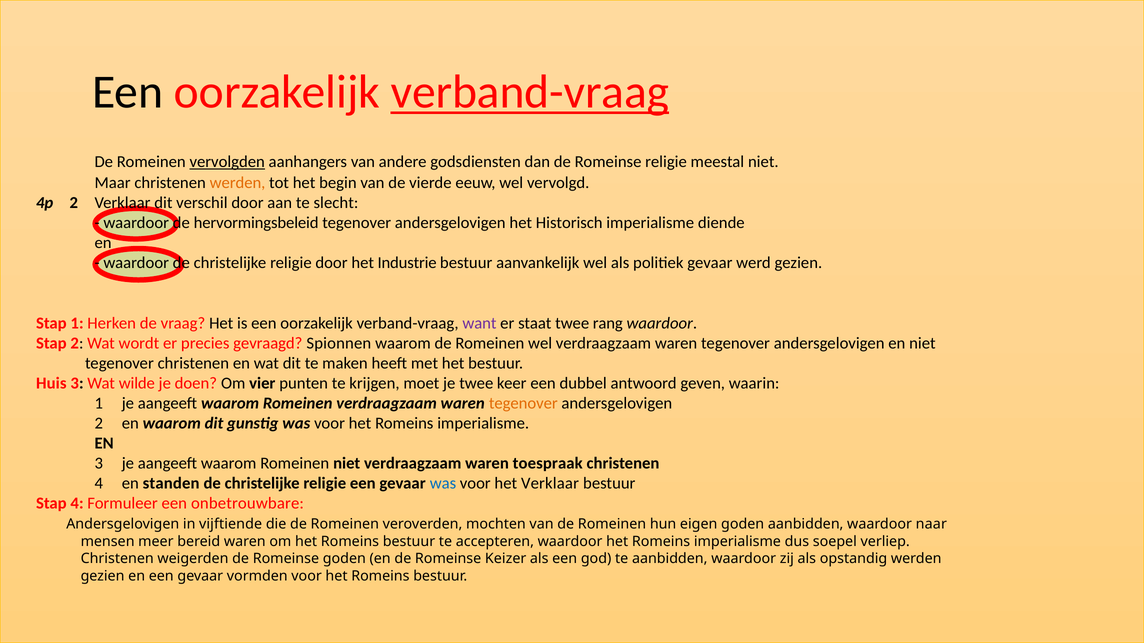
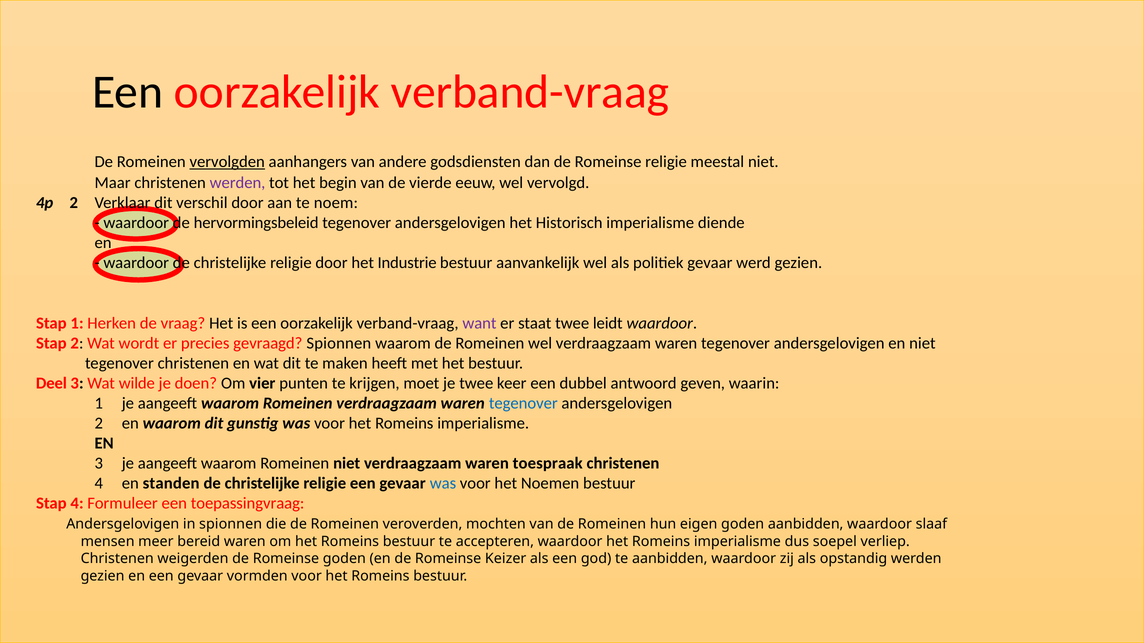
verband-vraag underline: present -> none (530, 92)
werden colour: orange -> purple (238, 183)
slecht: slecht -> noem (336, 203)
rang: rang -> leidt (608, 323)
Huis: Huis -> Deel (51, 383)
tegenover colour: orange -> blue (523, 403)
het Verklaar: Verklaar -> Noemen (550, 484)
onbetrouwbare: onbetrouwbare -> toepassingvraag (248, 504)
in vijftiende: vijftiende -> spionnen (231, 524)
naar: naar -> slaaf (931, 524)
